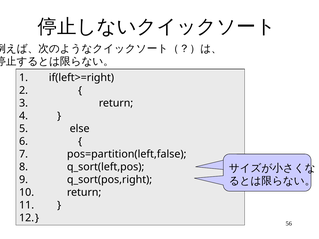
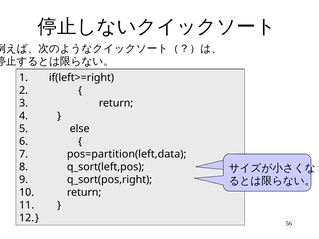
pos=partition(left,false: pos=partition(left,false -> pos=partition(left,data (127, 154)
